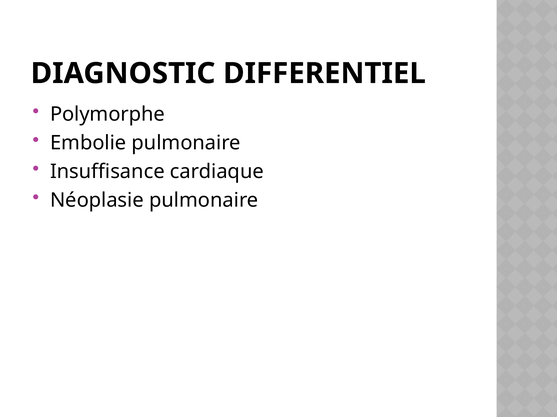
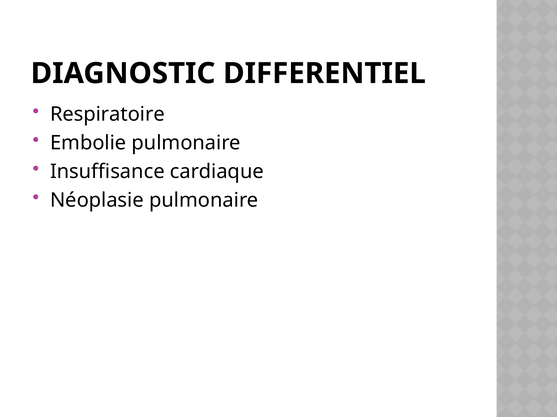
Polymorphe: Polymorphe -> Respiratoire (107, 114)
